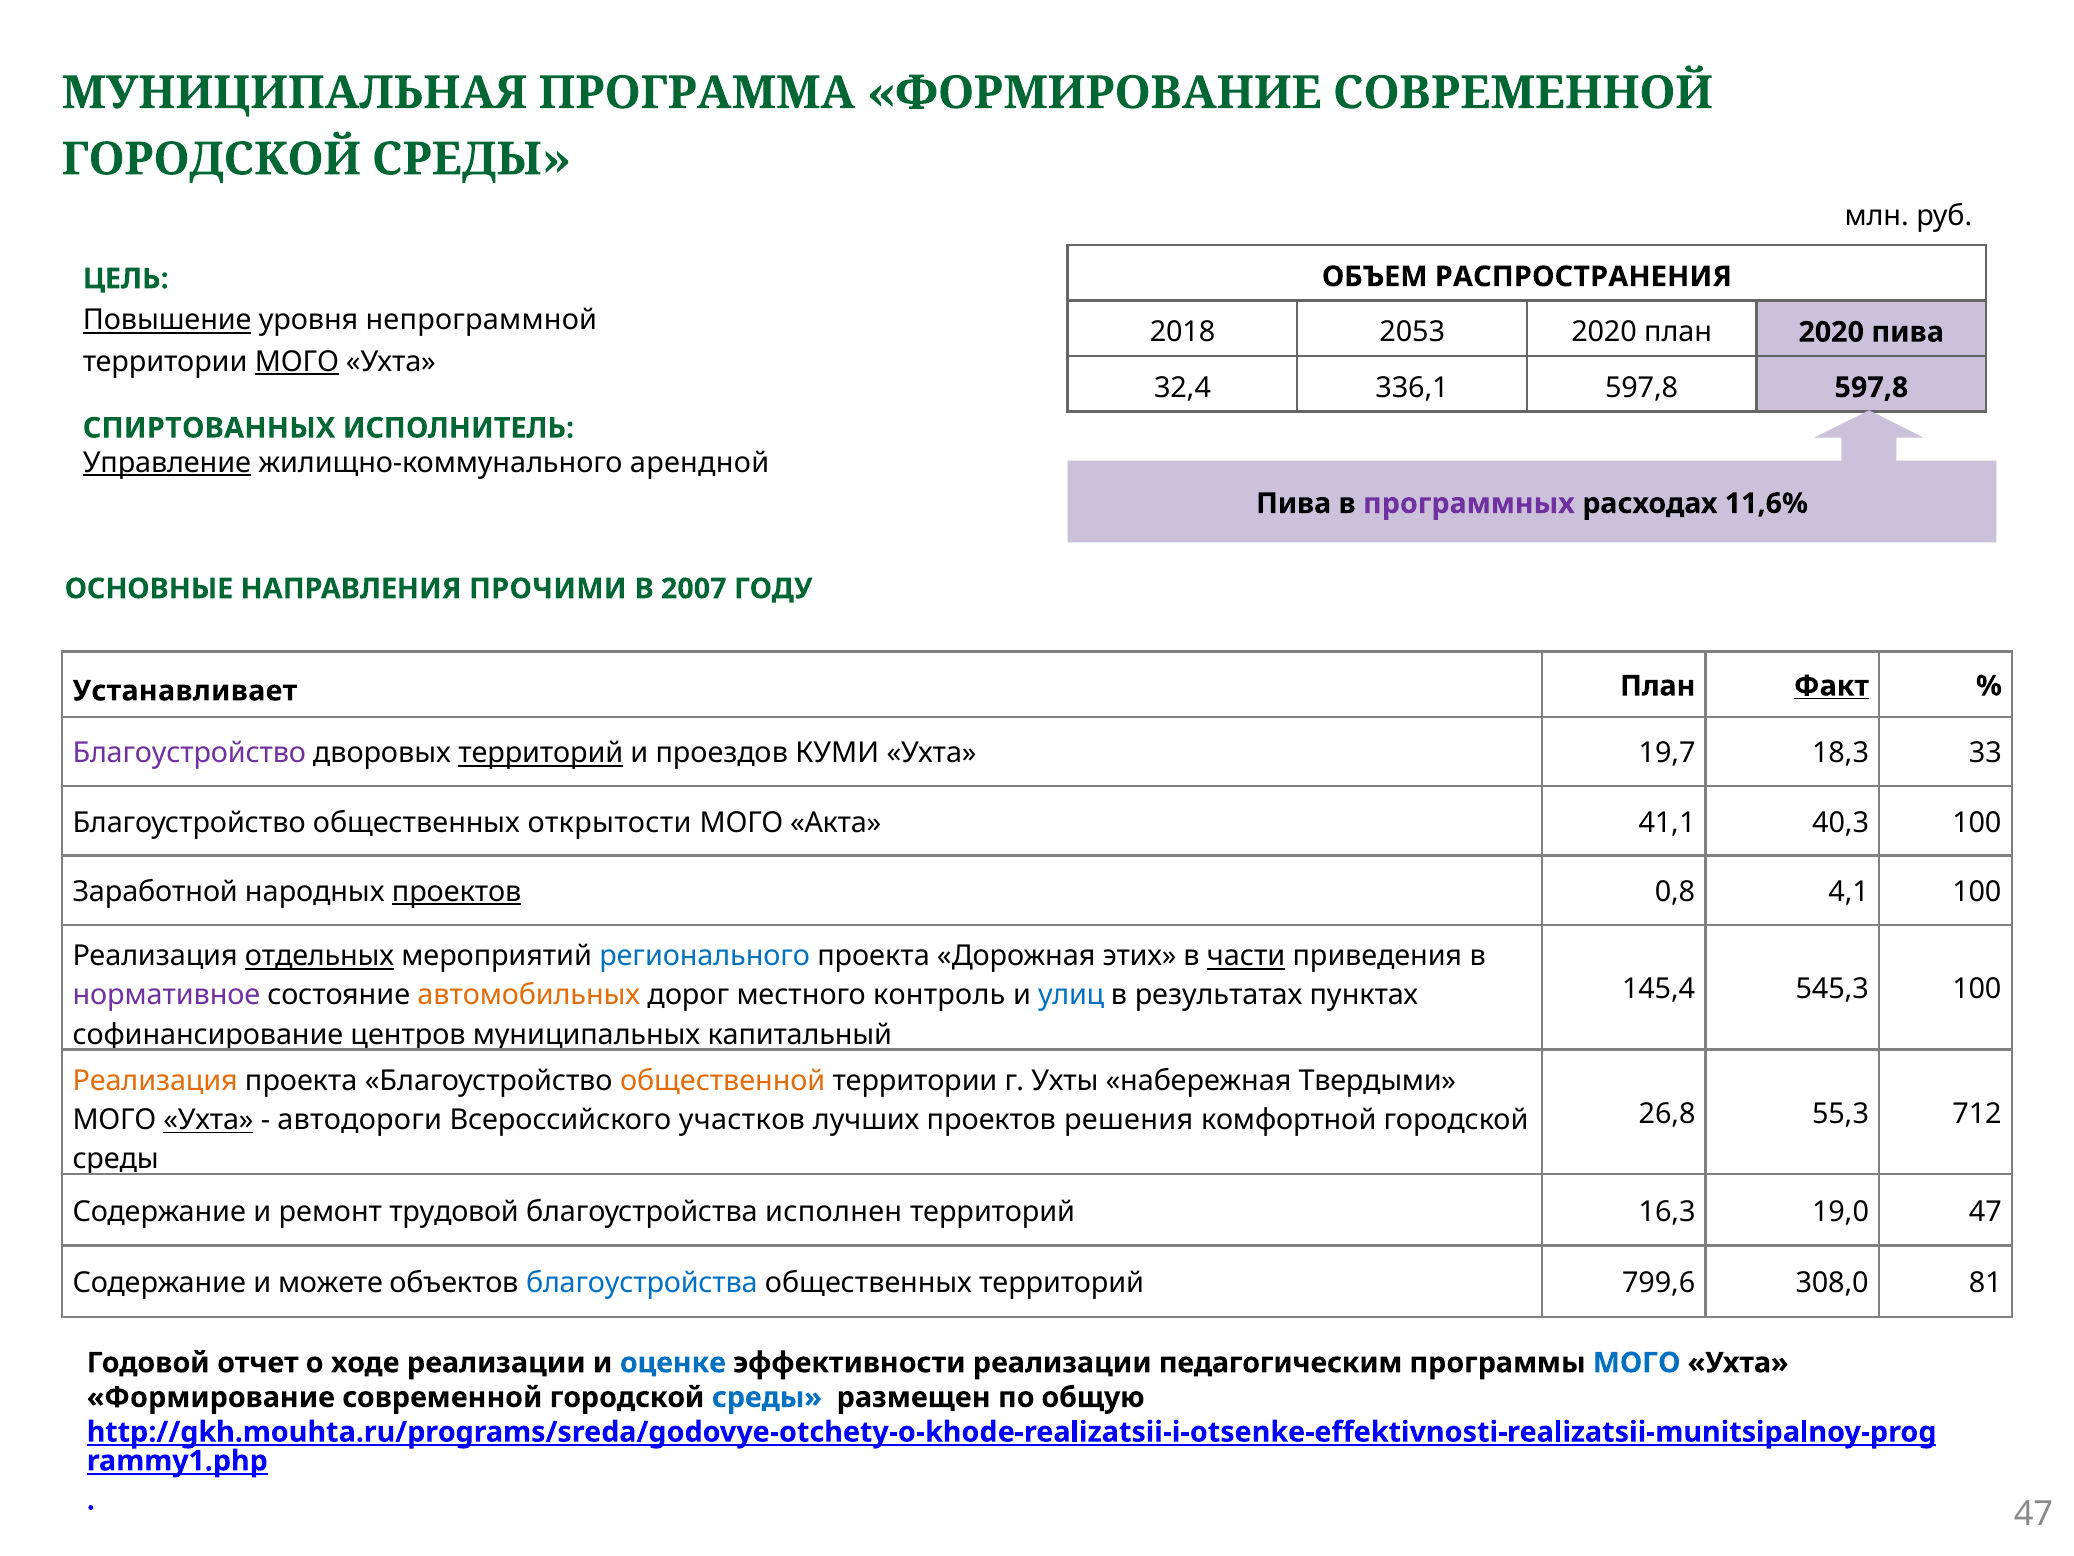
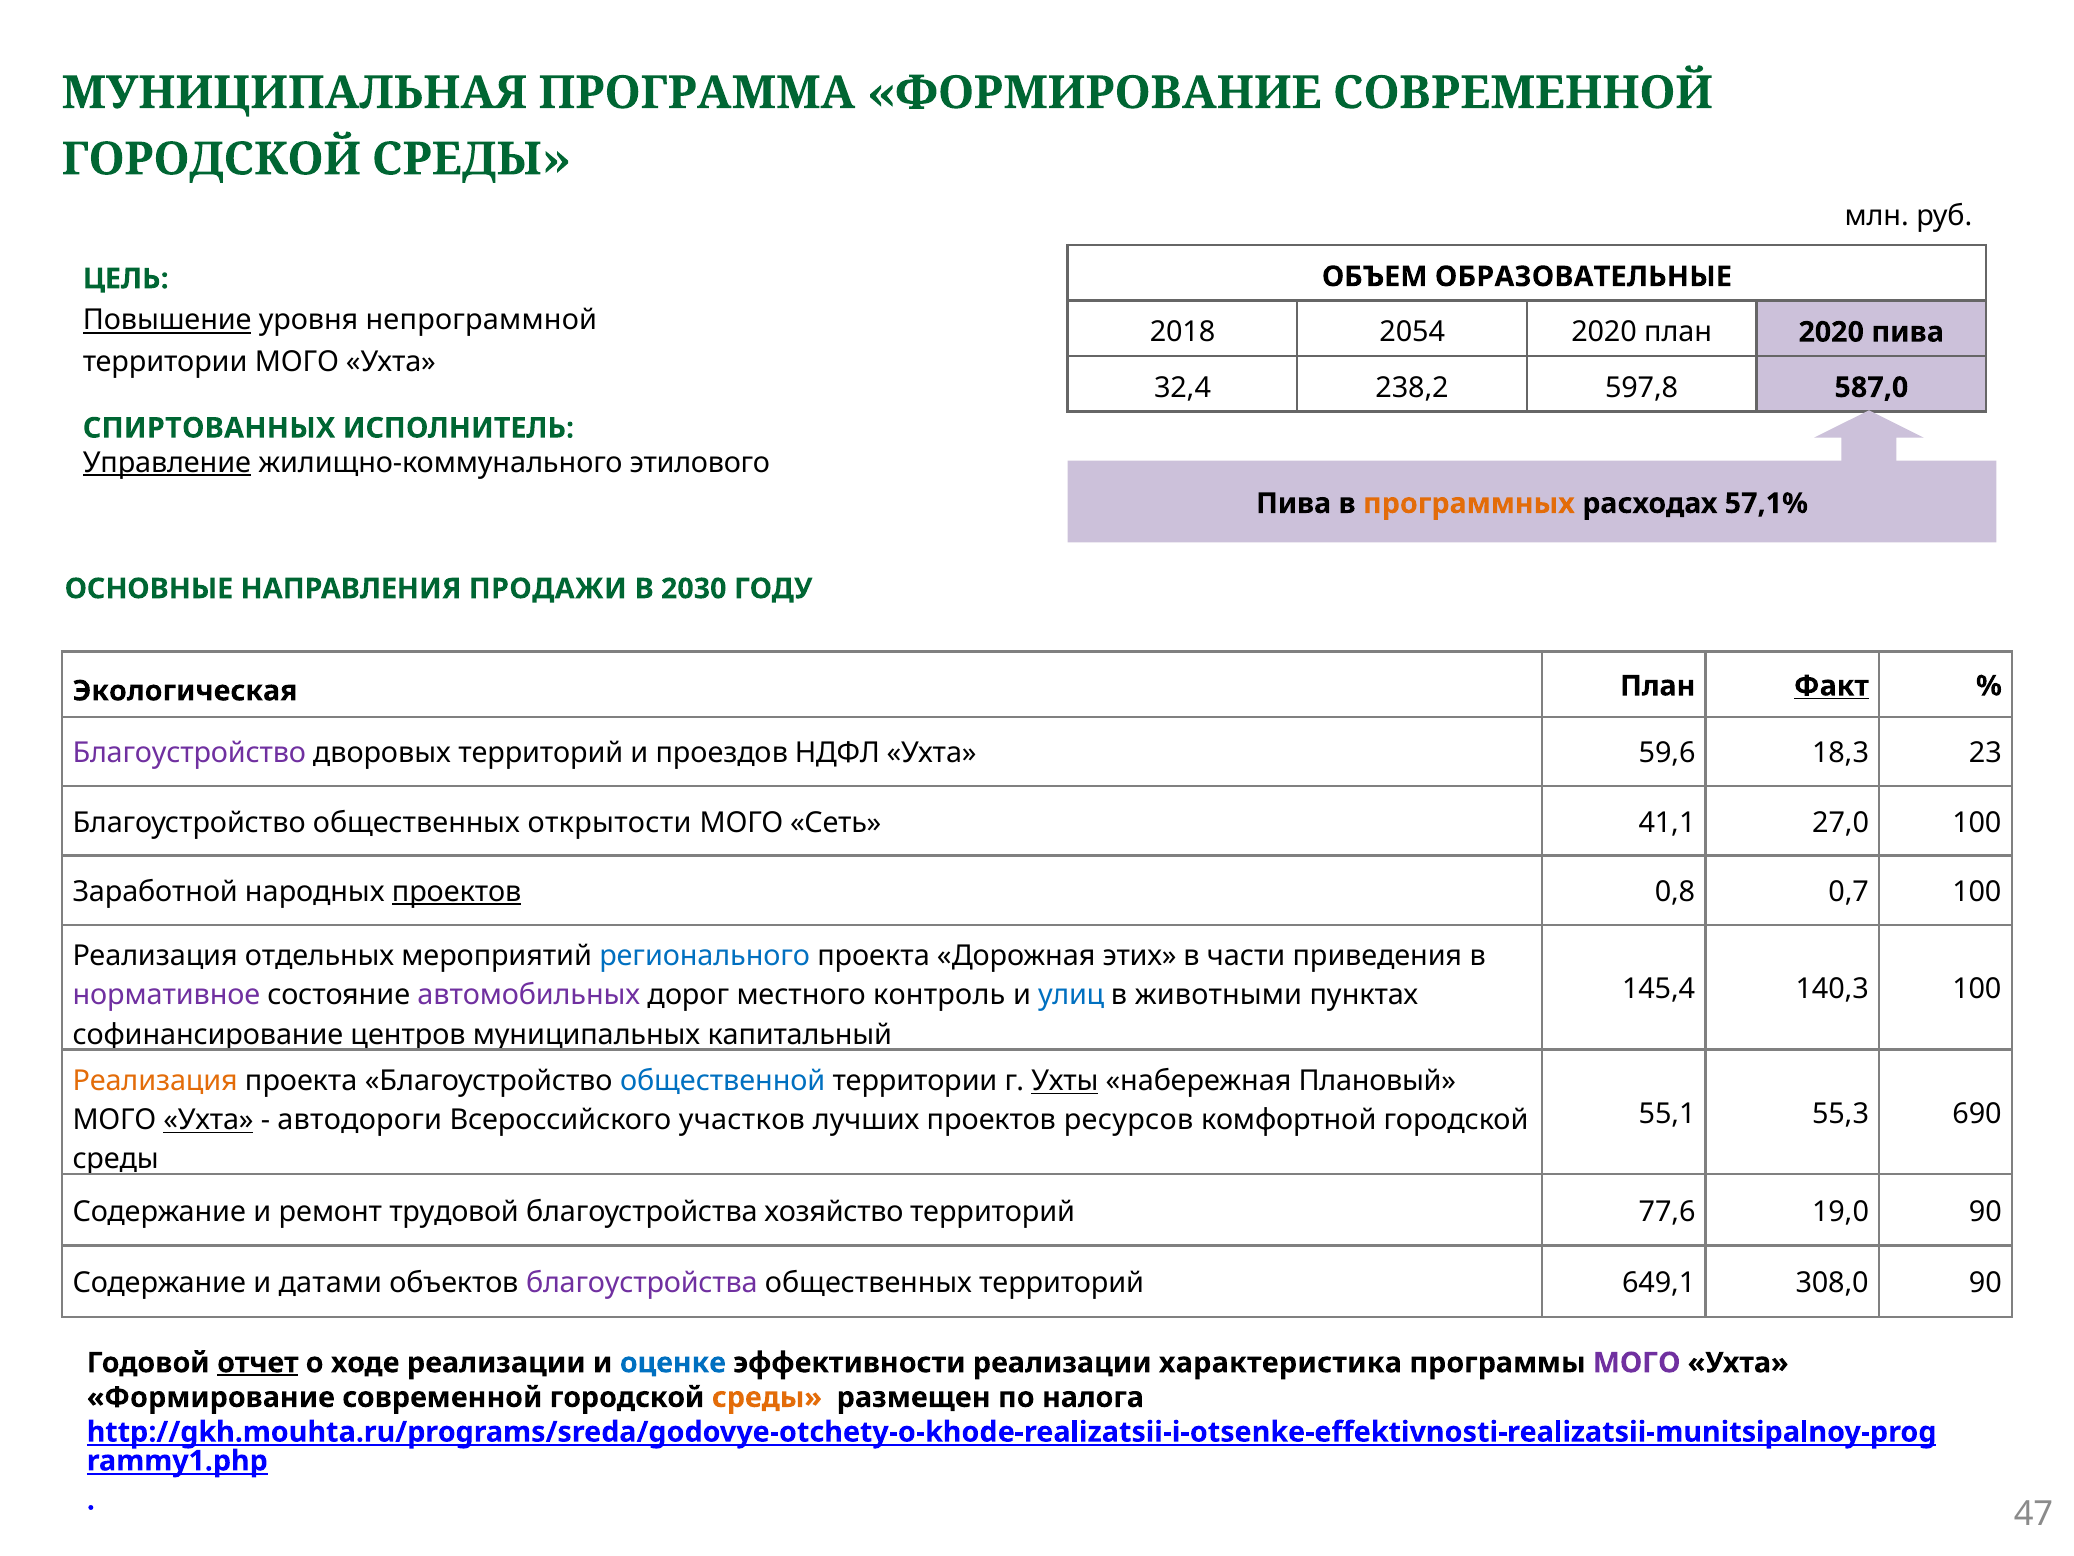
РАСПРОСТРАНЕНИЯ: РАСПРОСТРАНЕНИЯ -> ОБРАЗОВАТЕЛЬНЫЕ (1583, 277)
2053: 2053 -> 2054 (1412, 332)
МОГО underline: present -> none (297, 362)
336,1: 336,1 -> 238,2 (1412, 387)
597,8 597,8: 597,8 -> 587,0 (1871, 387)
арендной: арендной -> этилового (700, 463)
программных colour: purple -> orange (1469, 503)
11,6%: 11,6% -> 57,1% (1766, 503)
ПРОЧИМИ: ПРОЧИМИ -> ПРОДАЖИ (548, 589)
2007: 2007 -> 2030 (694, 589)
Устанавливает: Устанавливает -> Экологическая (185, 691)
территорий underline: present -> none (541, 753)
КУМИ: КУМИ -> НДФЛ (837, 753)
19,7: 19,7 -> 59,6 (1667, 753)
33: 33 -> 23 (1985, 753)
Акта: Акта -> Сеть (836, 822)
40,3: 40,3 -> 27,0 (1841, 822)
4,1: 4,1 -> 0,7 (1849, 892)
отдельных underline: present -> none (320, 956)
части underline: present -> none (1246, 956)
545,3: 545,3 -> 140,3 (1832, 989)
автомобильных colour: orange -> purple (529, 995)
результатах: результатах -> животными (1218, 995)
общественной colour: orange -> blue (723, 1081)
Ухты underline: none -> present (1065, 1081)
Твердыми: Твердыми -> Плановый (1377, 1081)
26,8: 26,8 -> 55,1 (1667, 1113)
712: 712 -> 690 (1977, 1113)
решения: решения -> ресурсов (1129, 1120)
исполнен: исполнен -> хозяйство (834, 1211)
16,3: 16,3 -> 77,6 (1667, 1211)
19,0 47: 47 -> 90 (1985, 1211)
можете: можете -> датами (330, 1283)
благоустройства colour: blue -> purple (642, 1283)
799,6: 799,6 -> 649,1 (1659, 1283)
308,0 81: 81 -> 90 (1985, 1283)
отчет underline: none -> present (258, 1362)
педагогическим: педагогическим -> характеристика (1280, 1362)
МОГО colour: blue -> purple (1637, 1362)
среды colour: blue -> orange (767, 1397)
общую: общую -> налога (1093, 1397)
